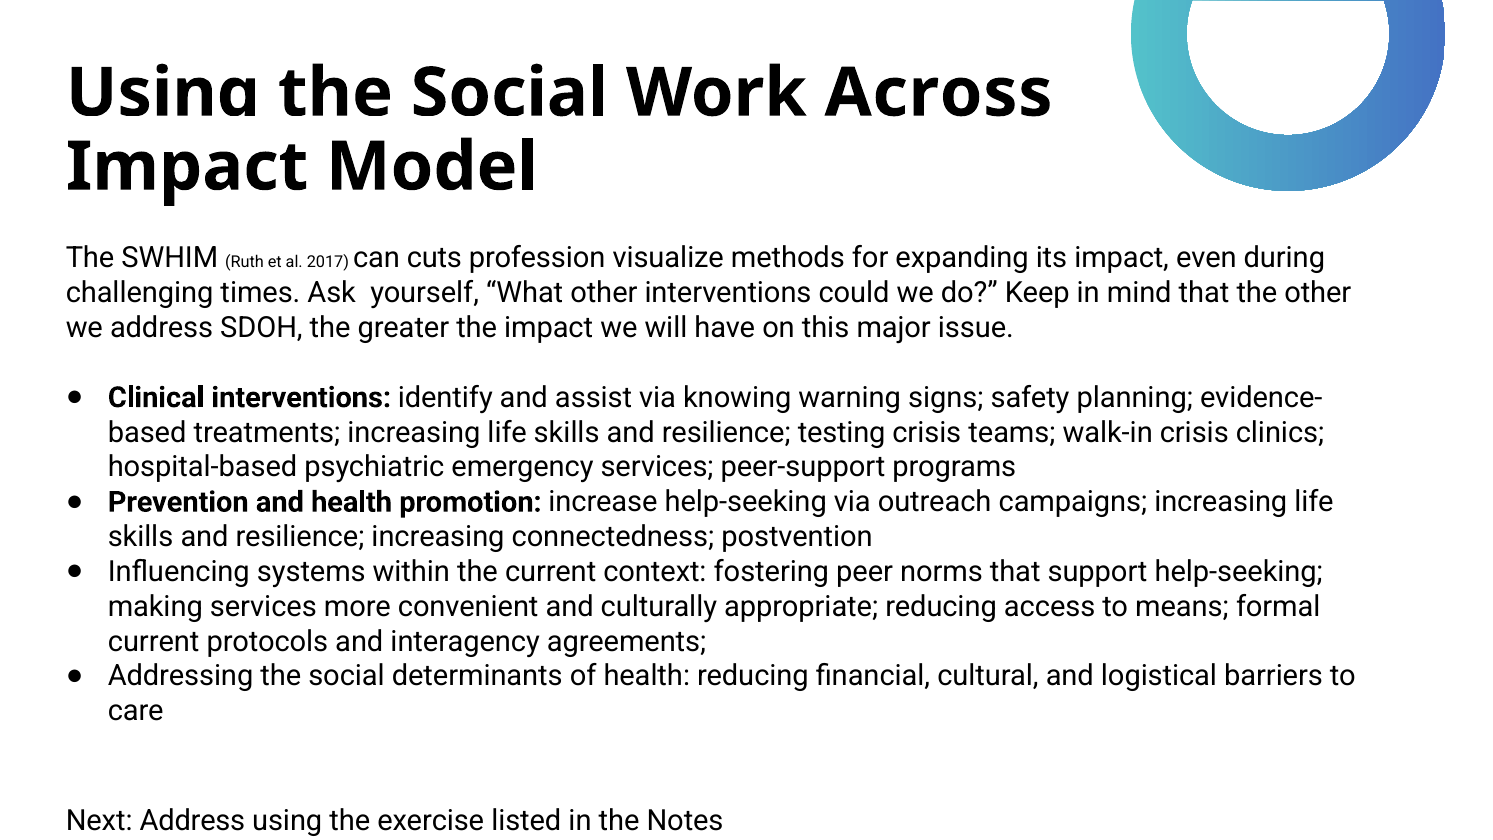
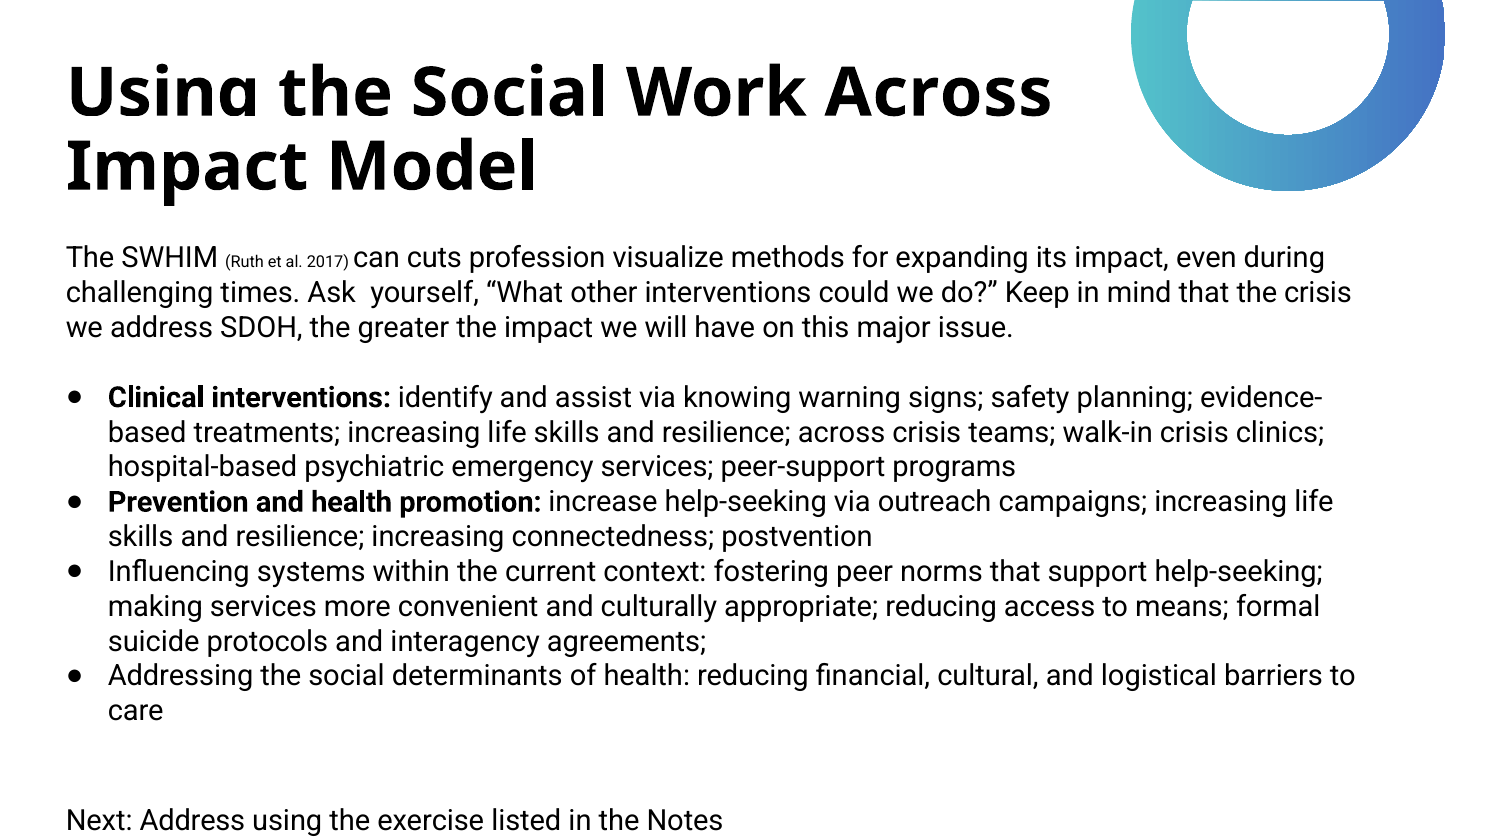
the other: other -> crisis (1318, 293)
resilience testing: testing -> across (842, 432)
current: current -> suicide (154, 641)
